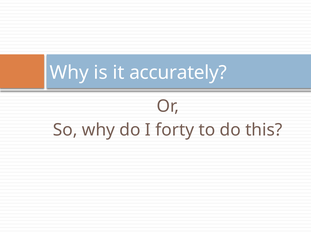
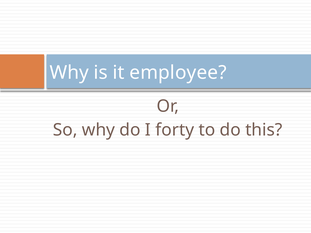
accurately: accurately -> employee (178, 73)
